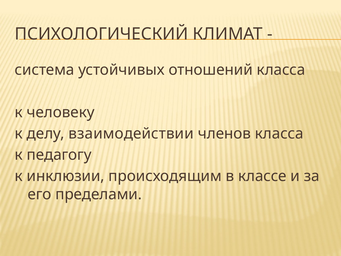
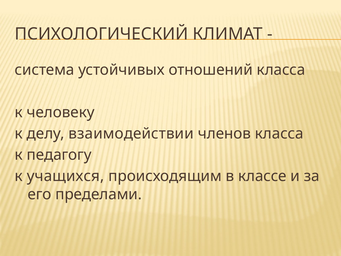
инклюзии: инклюзии -> учащихся (66, 176)
